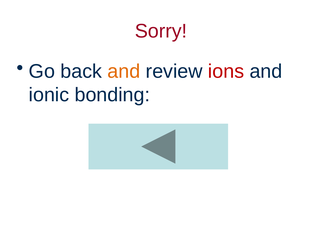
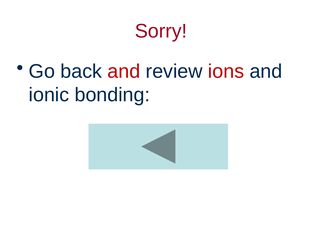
and colour: orange -> red (124, 71)
